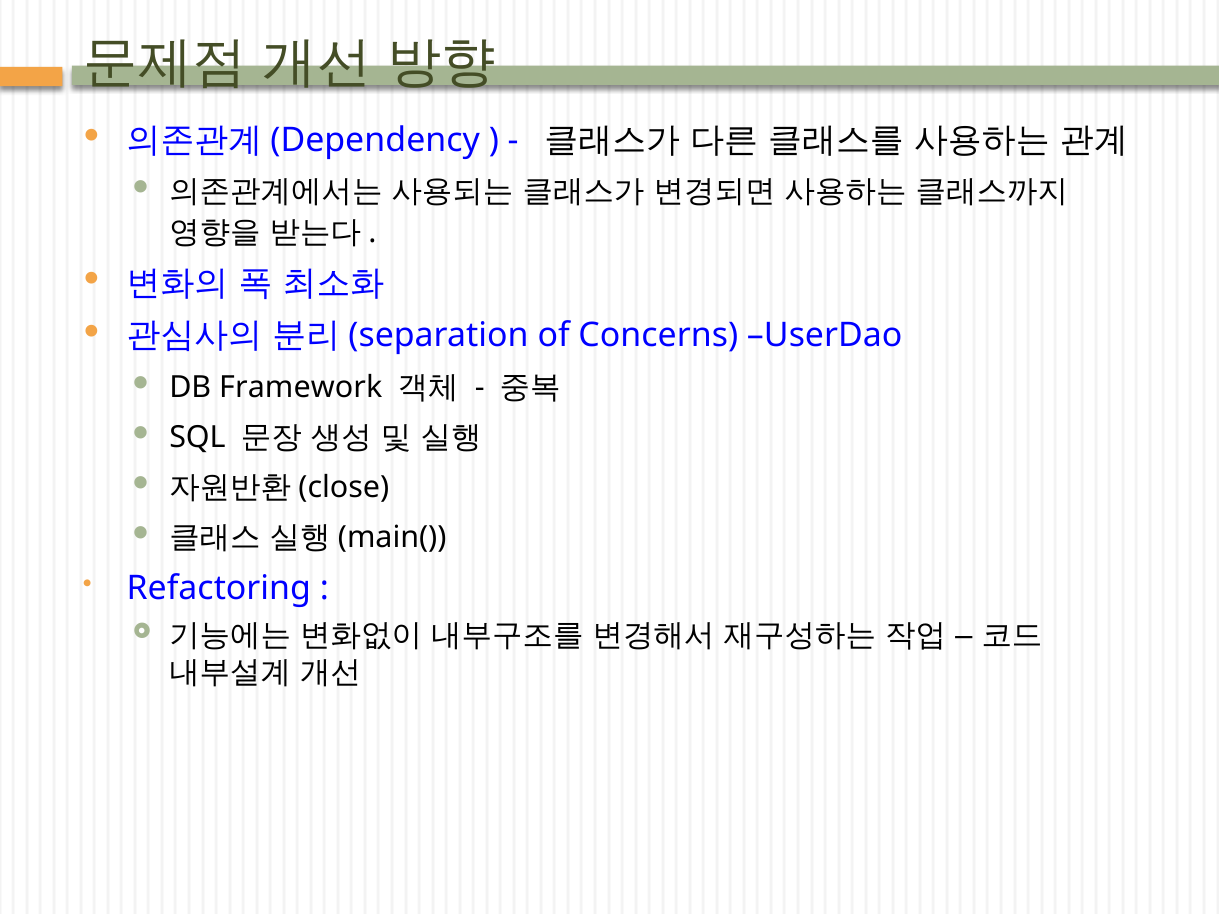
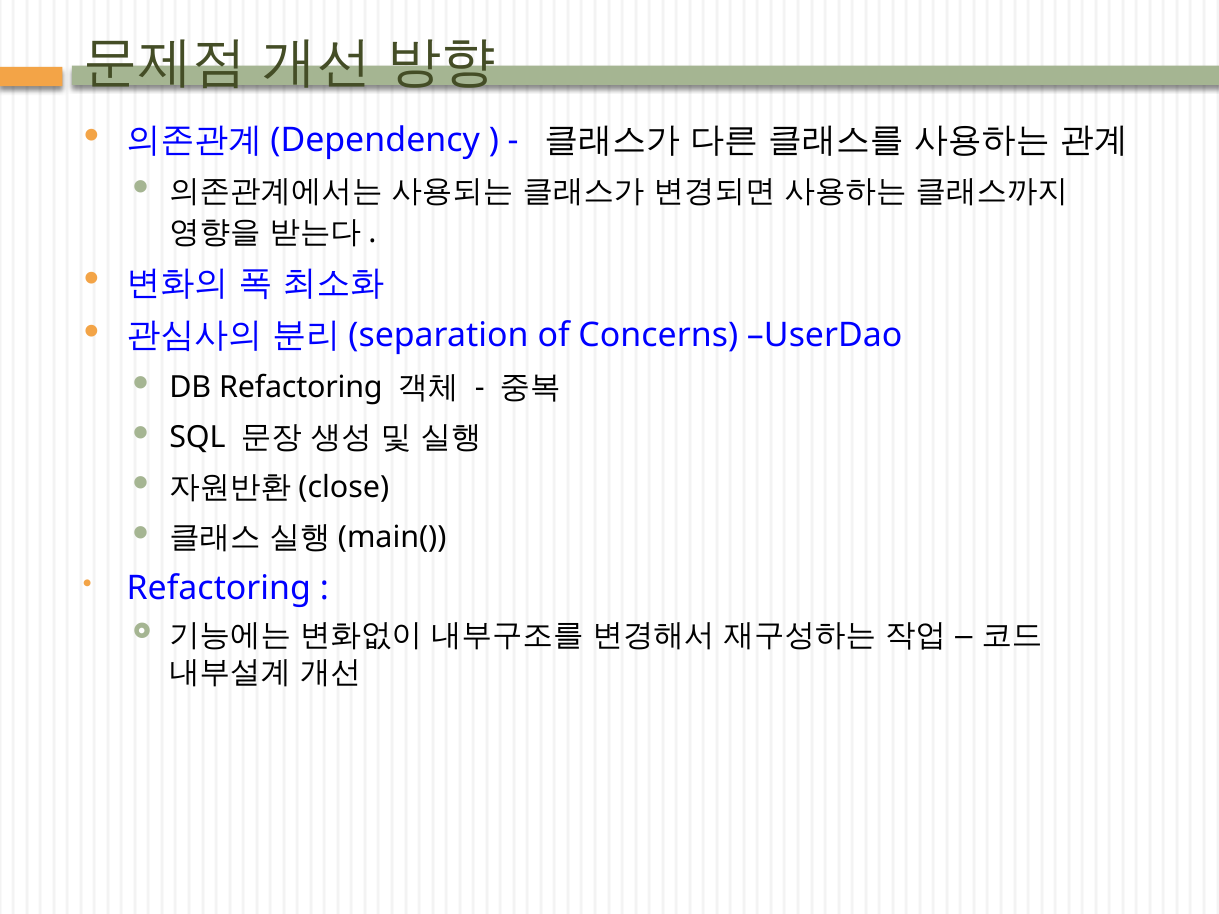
DB Framework: Framework -> Refactoring (301, 388)
